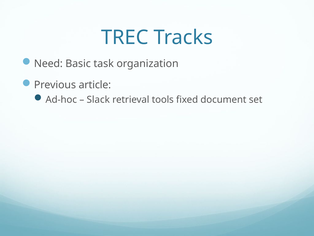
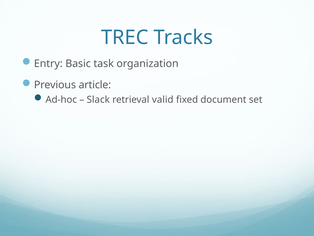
Need: Need -> Entry (48, 64)
tools: tools -> valid (163, 99)
